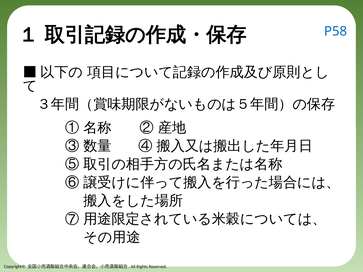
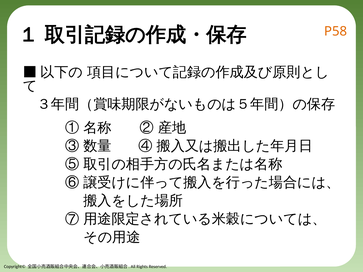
P58 colour: blue -> orange (336, 31)
